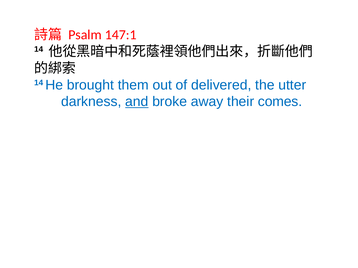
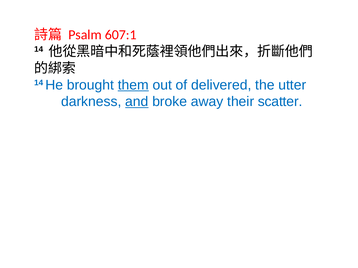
147:1: 147:1 -> 607:1 (121, 35)
them underline: none -> present (133, 85)
comes: comes -> scatter (280, 102)
